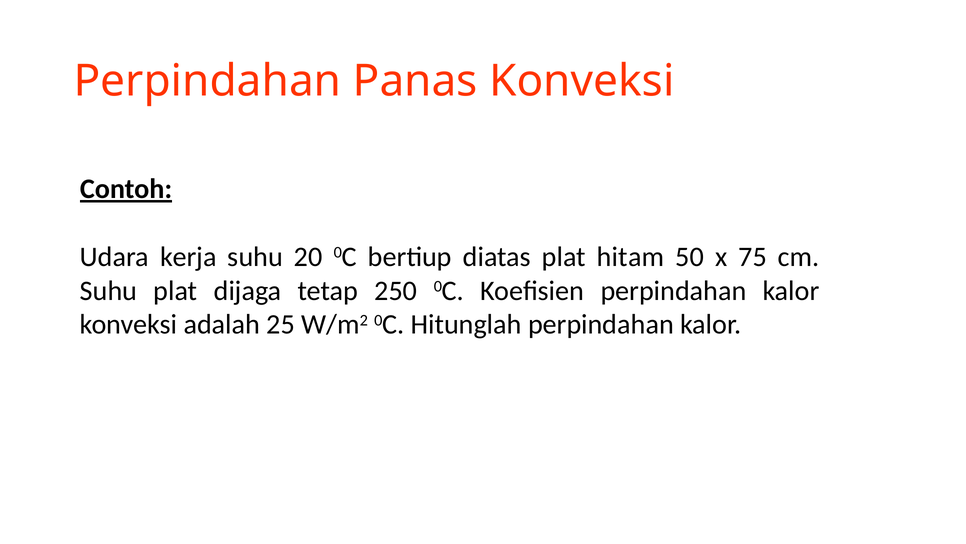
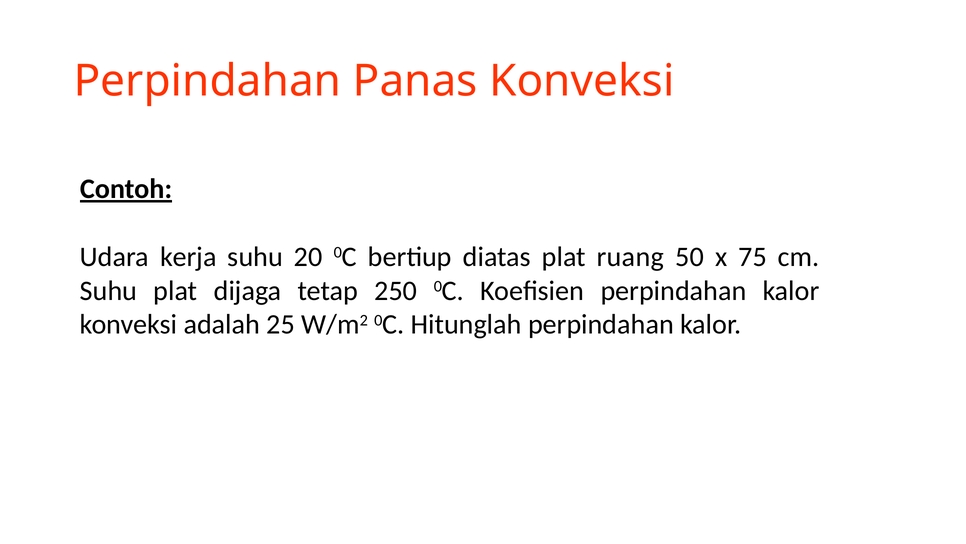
hitam: hitam -> ruang (630, 257)
